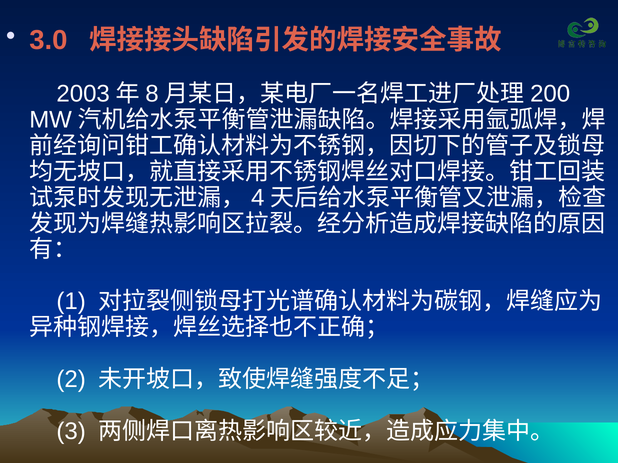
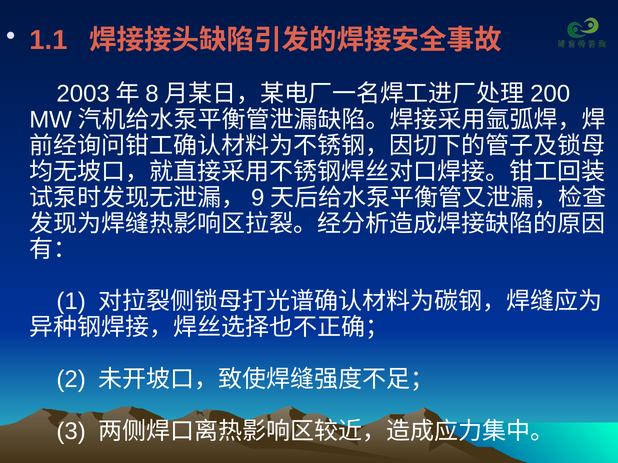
3.0: 3.0 -> 1.1 (48, 40)
4: 4 -> 9 (258, 198)
